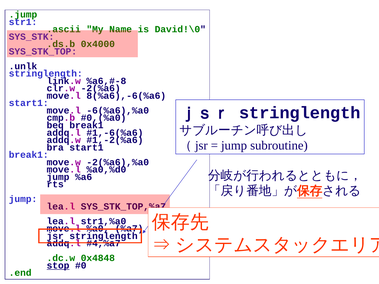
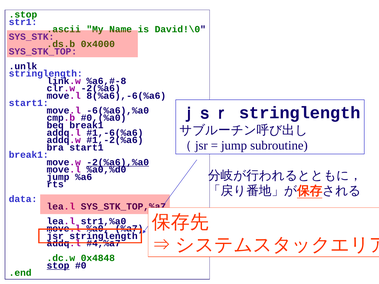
.jump: .jump -> .stop (23, 15)
-2(%a6),%a0 underline: none -> present (118, 162)
jump: jump -> data (23, 199)
